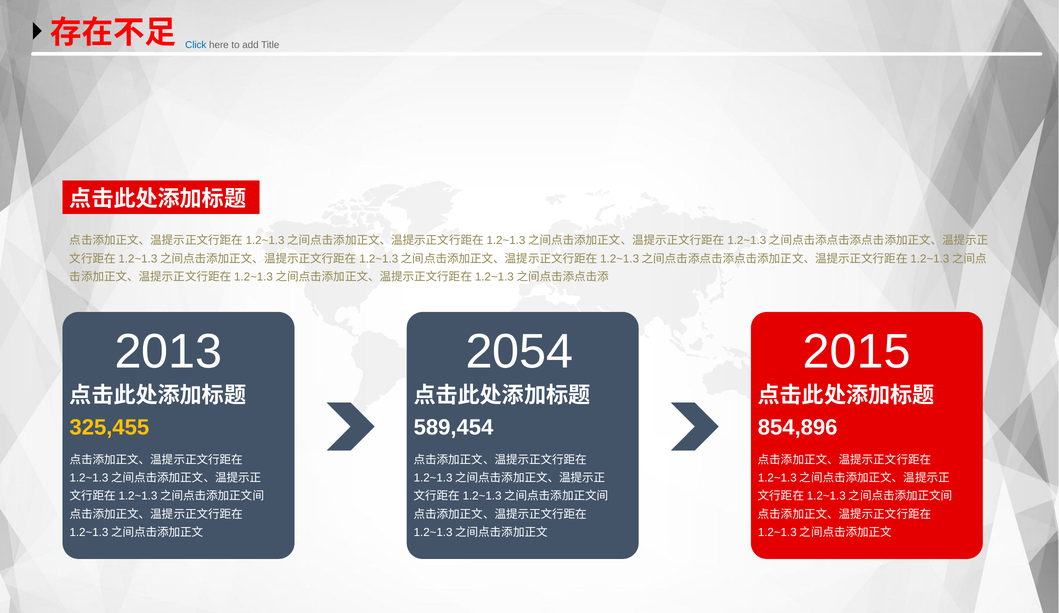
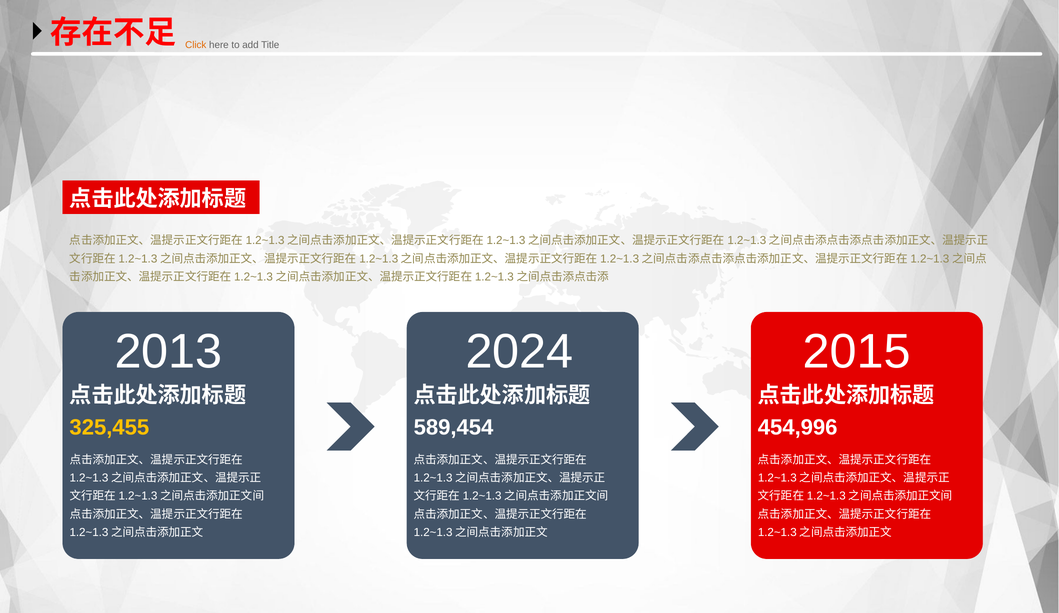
Click colour: blue -> orange (196, 45)
2054: 2054 -> 2024 (519, 352)
854,896: 854,896 -> 454,996 (798, 428)
